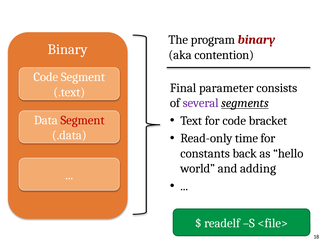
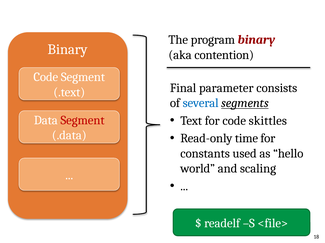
several colour: purple -> blue (201, 103)
bracket: bracket -> skittles (268, 121)
back: back -> used (245, 154)
adding: adding -> scaling (258, 169)
